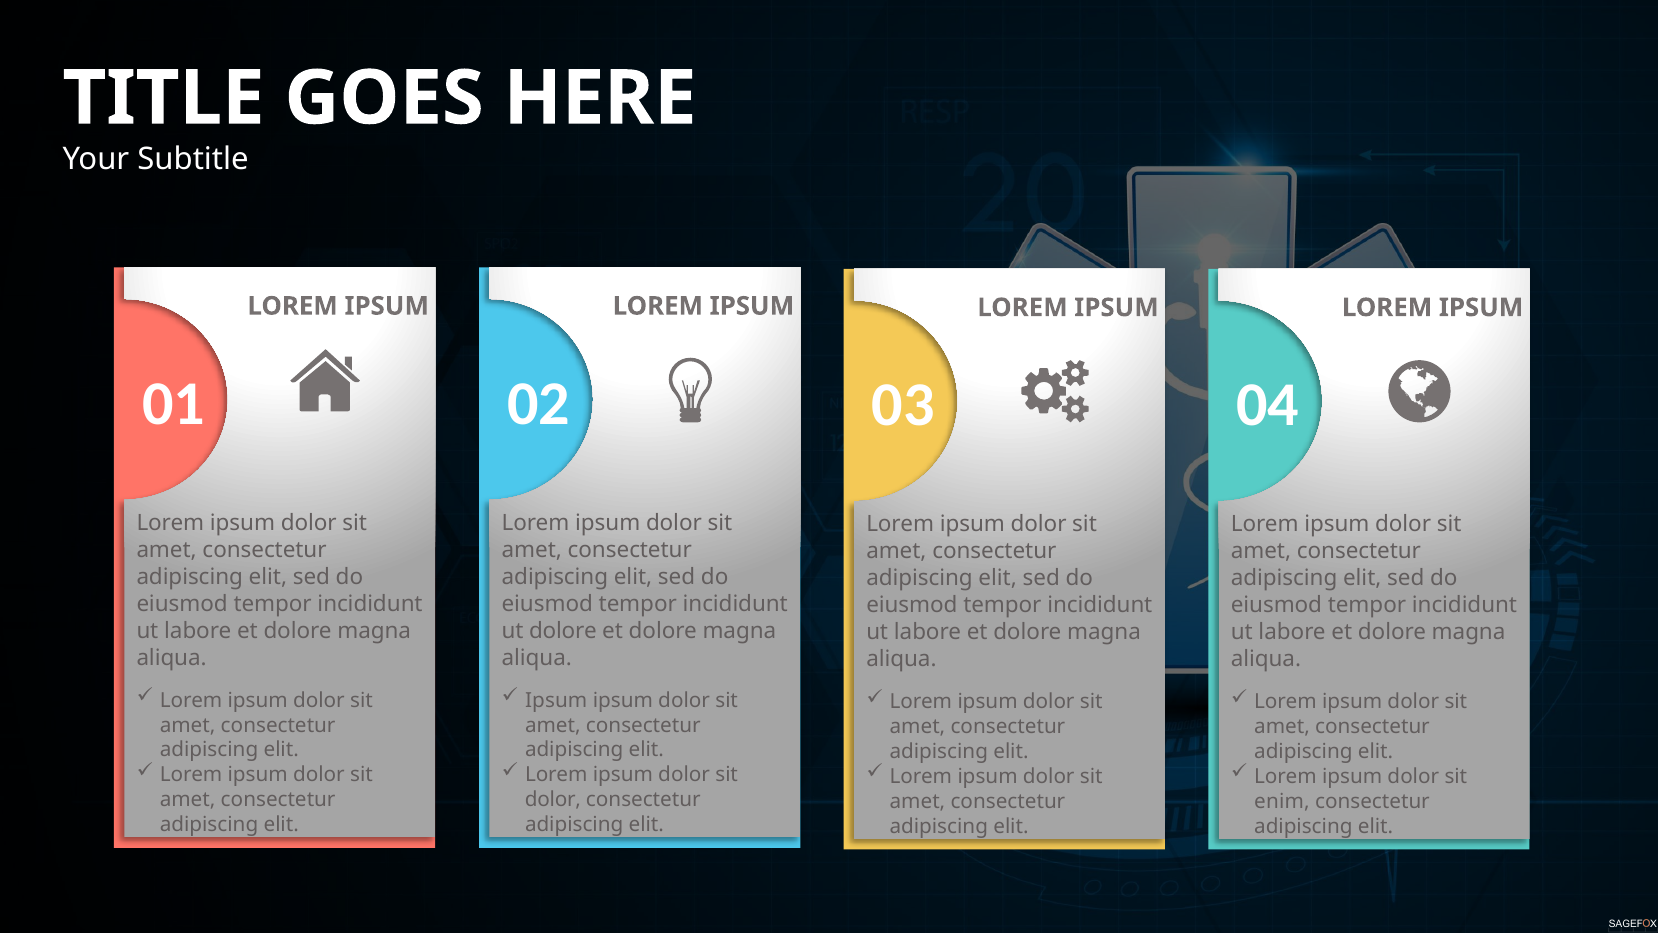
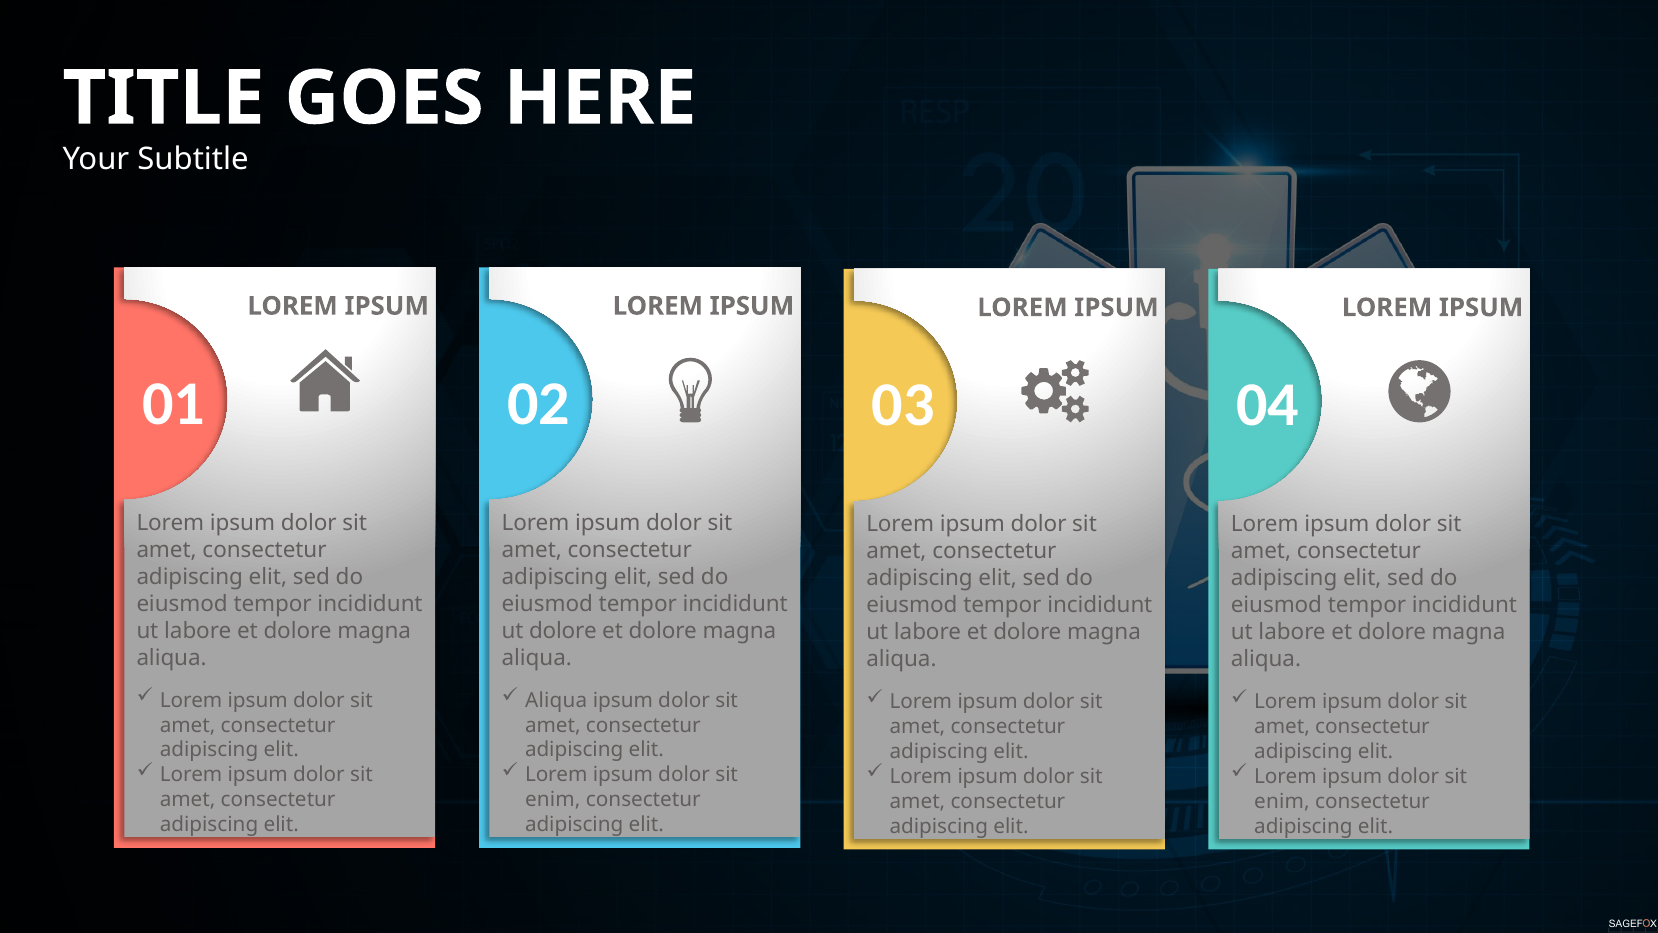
Ipsum: Ipsum -> Aliqua (556, 700)
dolor: dolor -> enim (553, 799)
